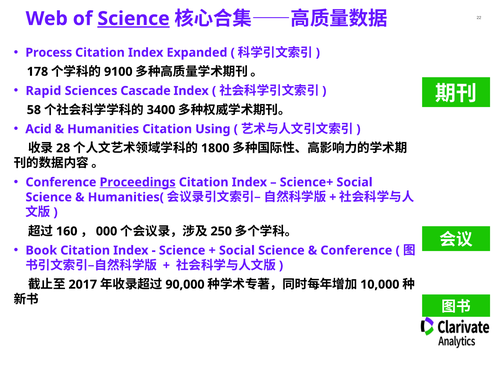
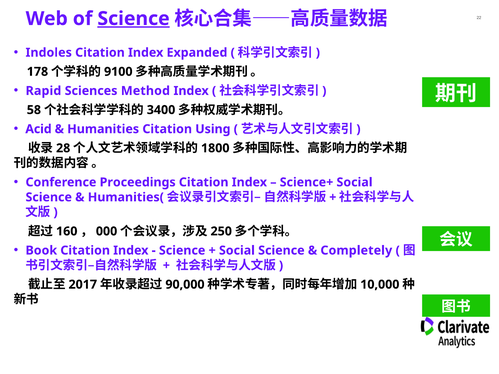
Process: Process -> Indoles (49, 53)
Cascade: Cascade -> Method (145, 91)
Proceedings underline: present -> none (138, 182)
Conference: Conference -> Completely (356, 251)
